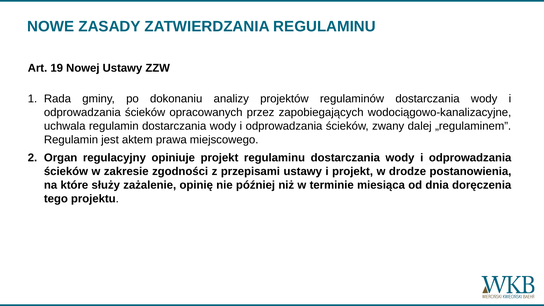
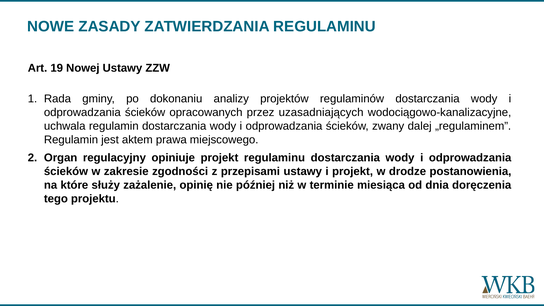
zapobiegających: zapobiegających -> uzasadniających (321, 112)
